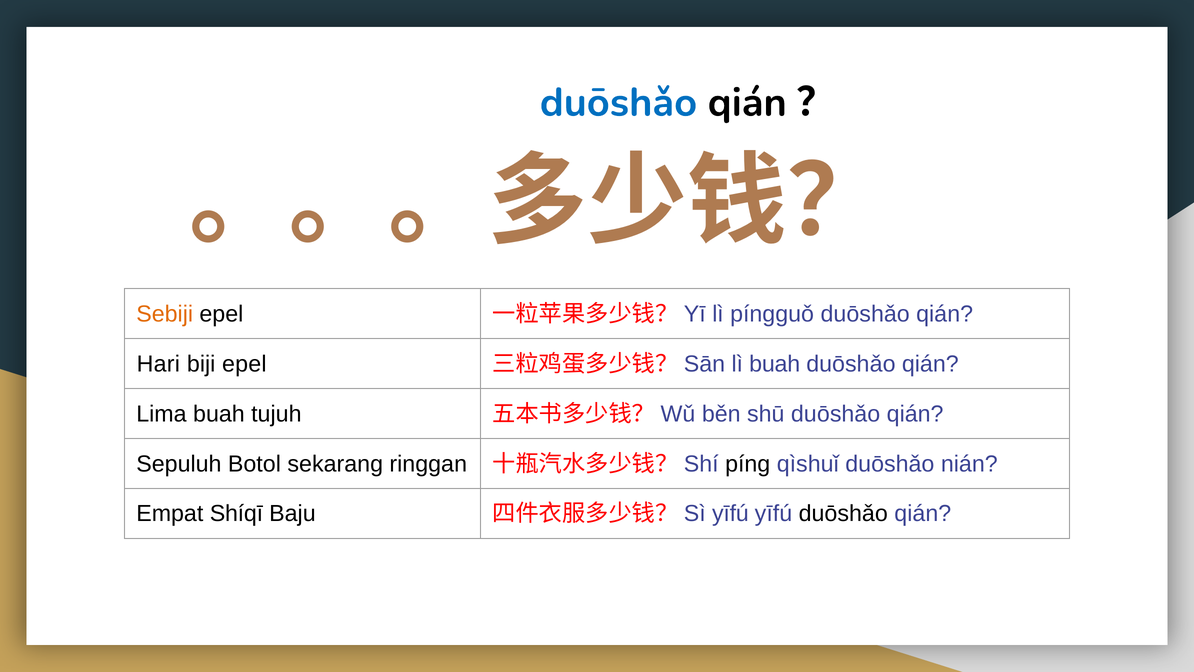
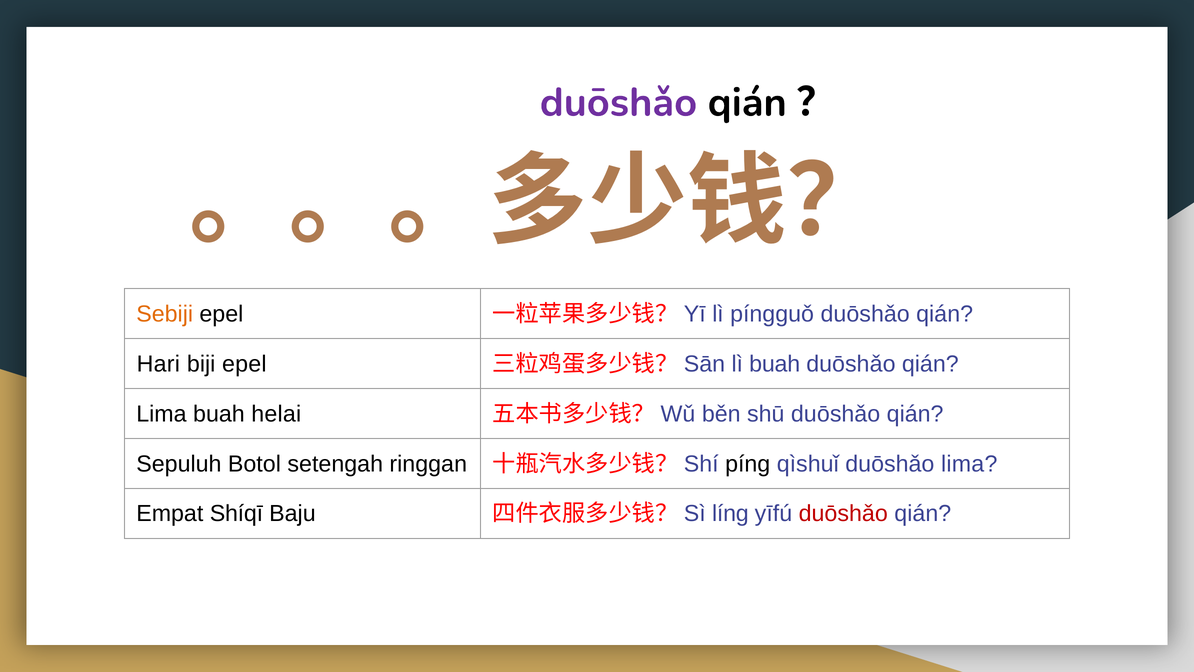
duōshǎo colour: blue -> purple (619, 102)
tujuh: tujuh -> helai (276, 414)
sekarang: sekarang -> setengah (335, 464)
duōshǎo nián: nián -> lima (969, 464)
yīfú: yīfú -> líng (730, 514)
duōshǎo colour: black -> red (843, 514)
